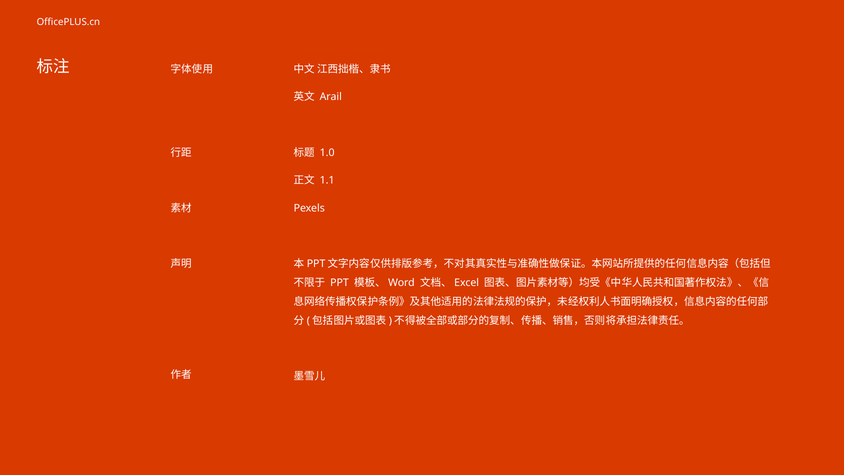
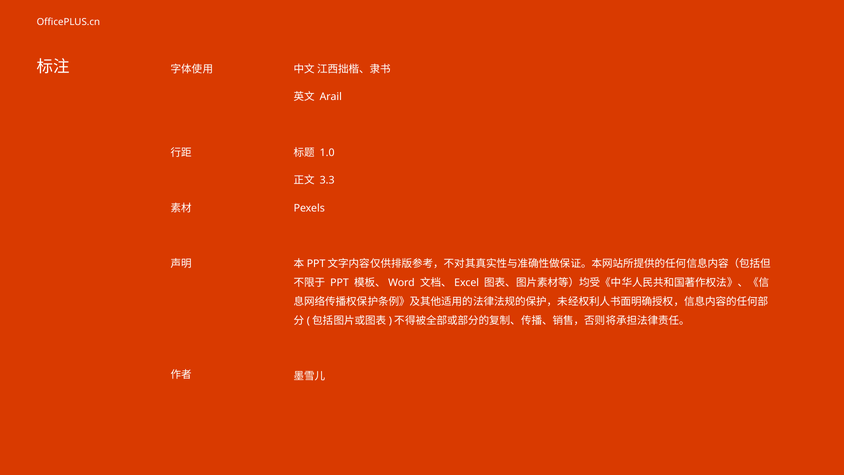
1.1: 1.1 -> 3.3 (327, 180)
